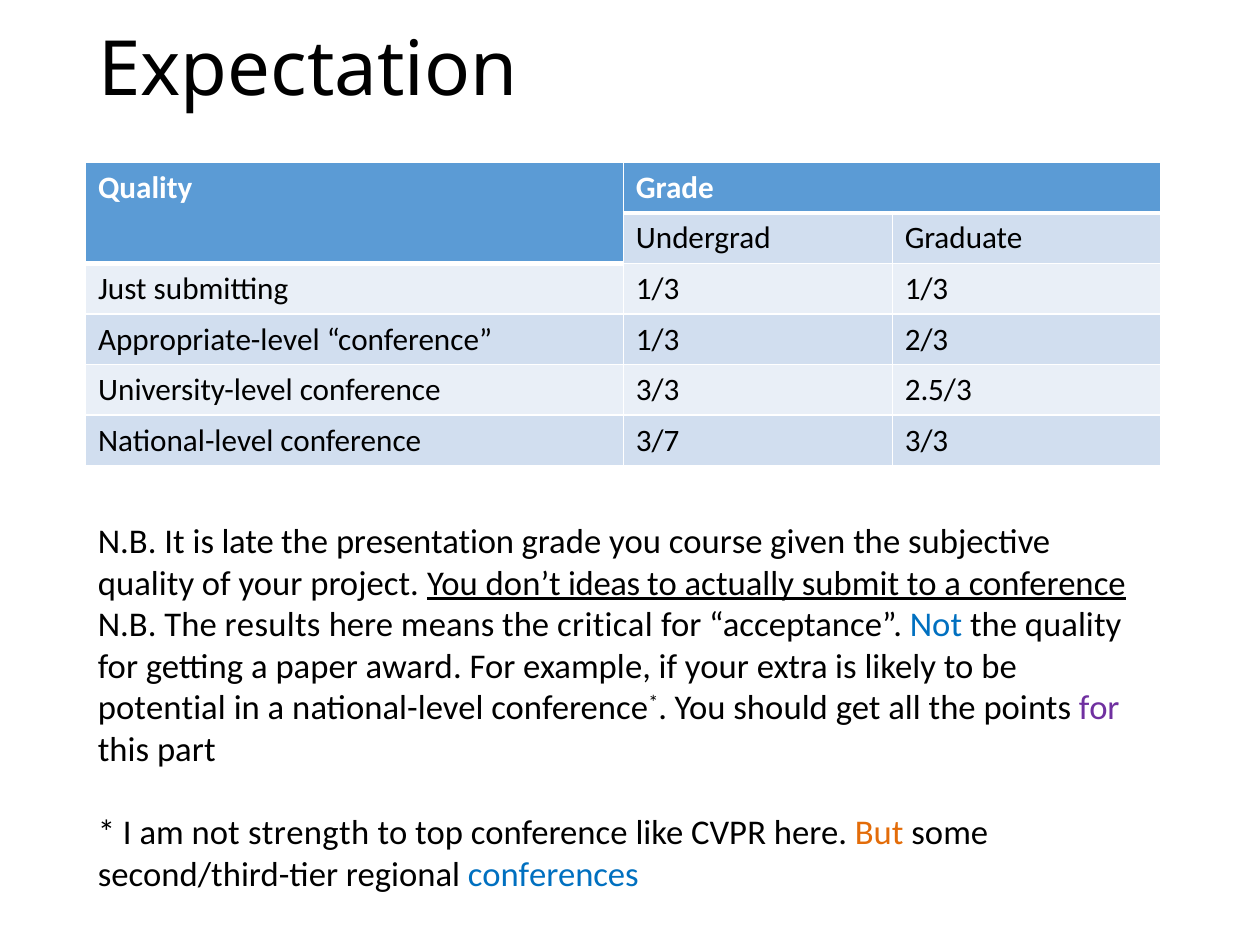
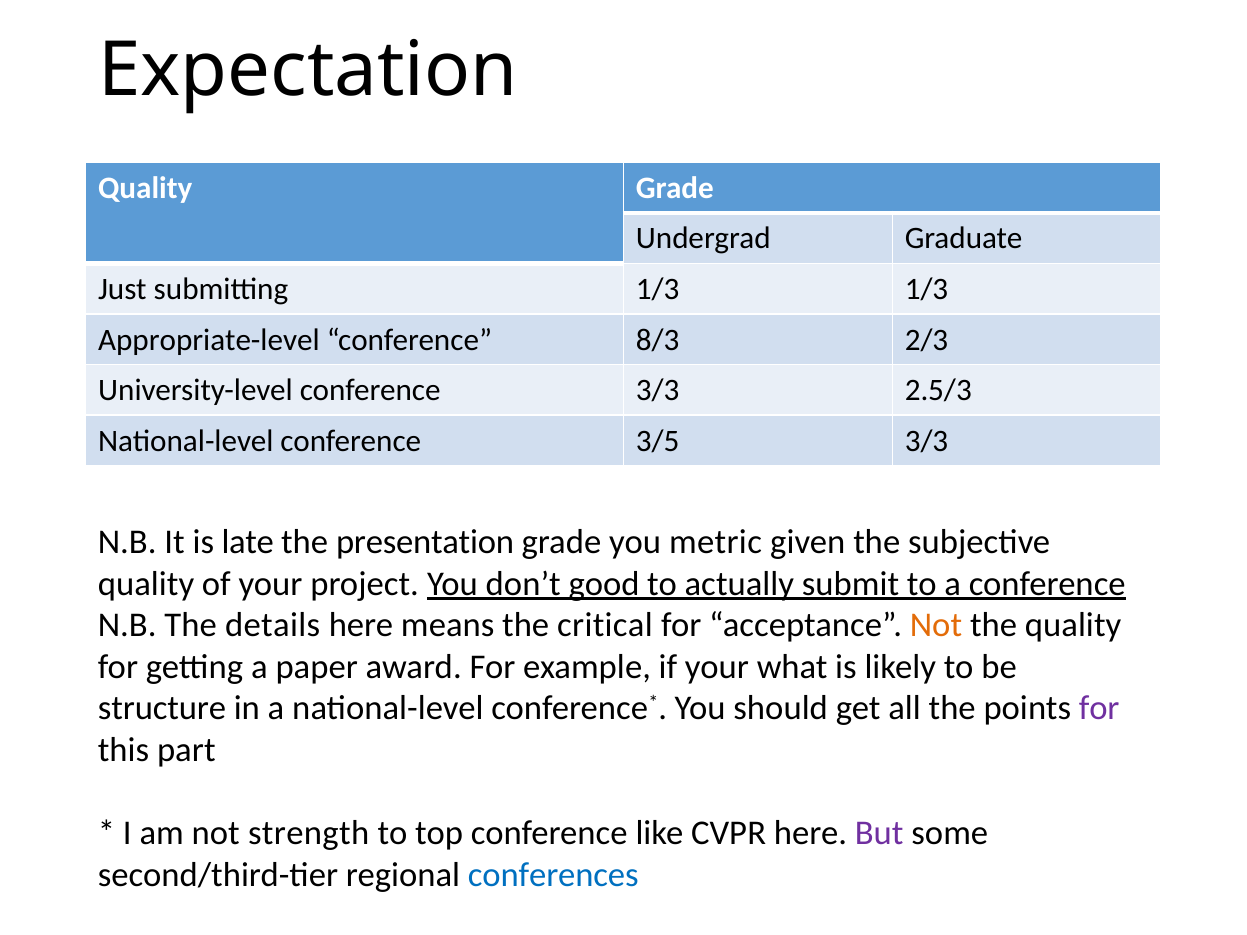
conference 1/3: 1/3 -> 8/3 (658, 340)
3/7: 3/7 -> 3/5 (658, 441)
course: course -> metric (715, 542)
ideas: ideas -> good (604, 584)
results: results -> details (273, 625)
Not colour: blue -> orange (936, 625)
extra: extra -> what (792, 667)
potential: potential -> structure (162, 709)
But colour: orange -> purple (879, 833)
